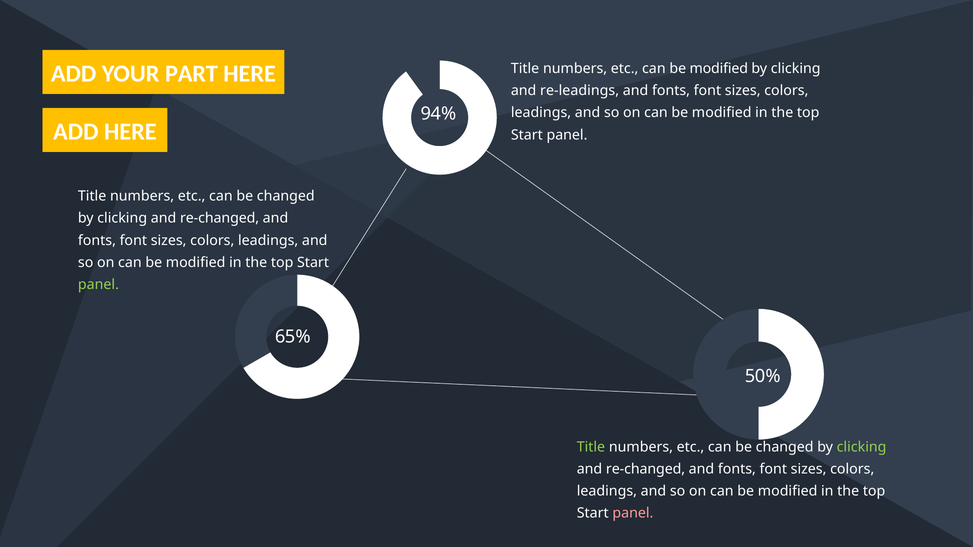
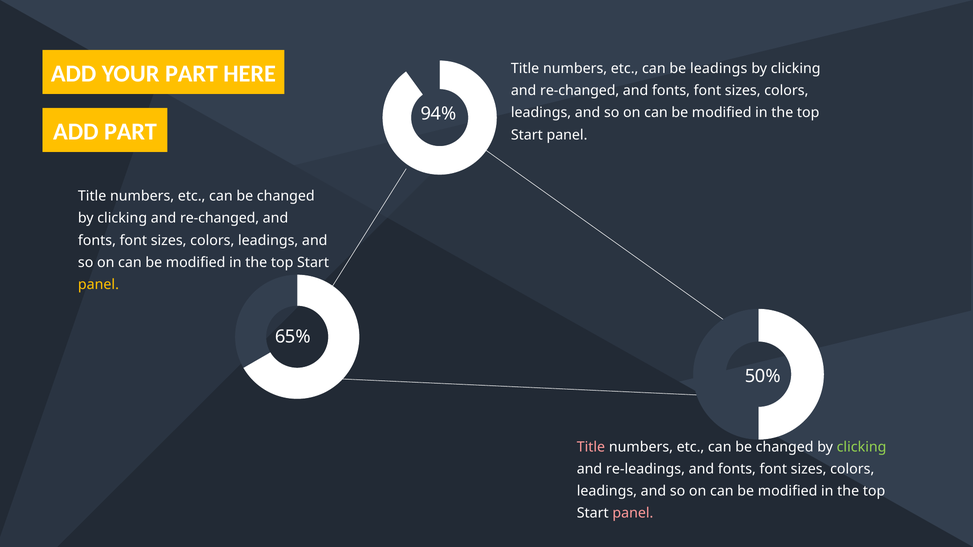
etc can be modified: modified -> leadings (719, 69)
re-leadings: re-leadings -> re-changed (580, 91)
ADD HERE: HERE -> PART (130, 132)
panel colour: light green -> yellow (98, 285)
Title colour: light green -> pink (591, 447)
re-changed: re-changed -> re-leadings (645, 469)
